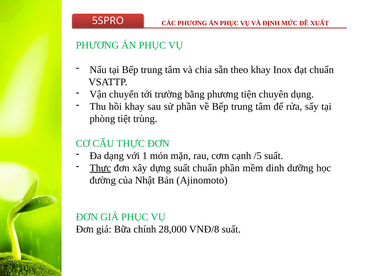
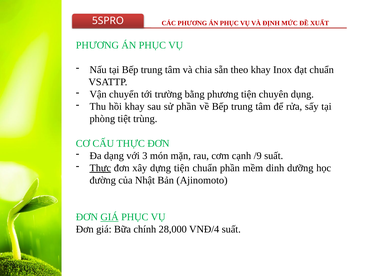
1: 1 -> 3 (145, 155)
/5: /5 -> /9 (258, 155)
dựng suất: suất -> tiện (182, 167)
GIÁ underline: none -> present (110, 216)
VNĐ/8: VNĐ/8 -> VNĐ/4 (204, 229)
